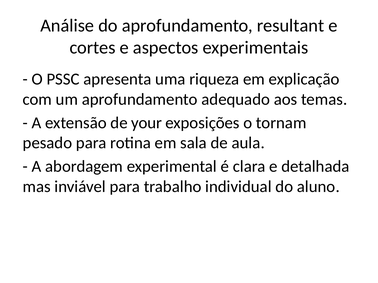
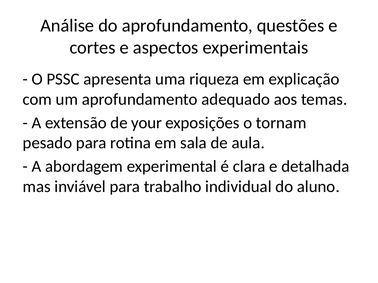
resultant: resultant -> questões (291, 26)
